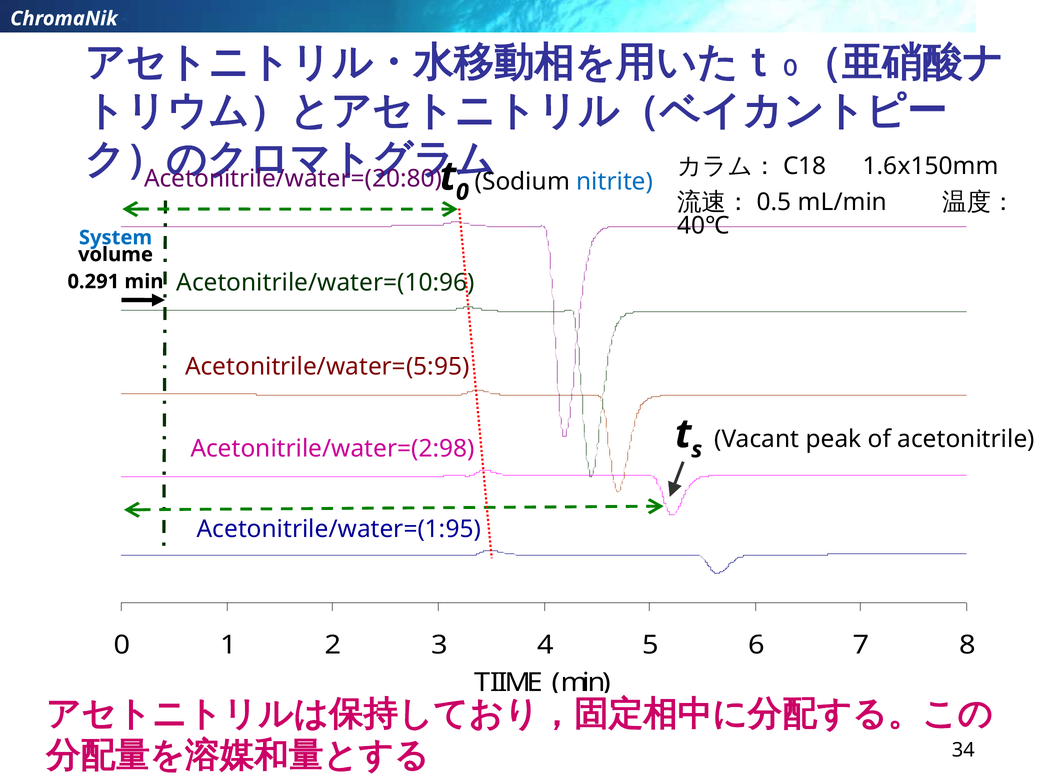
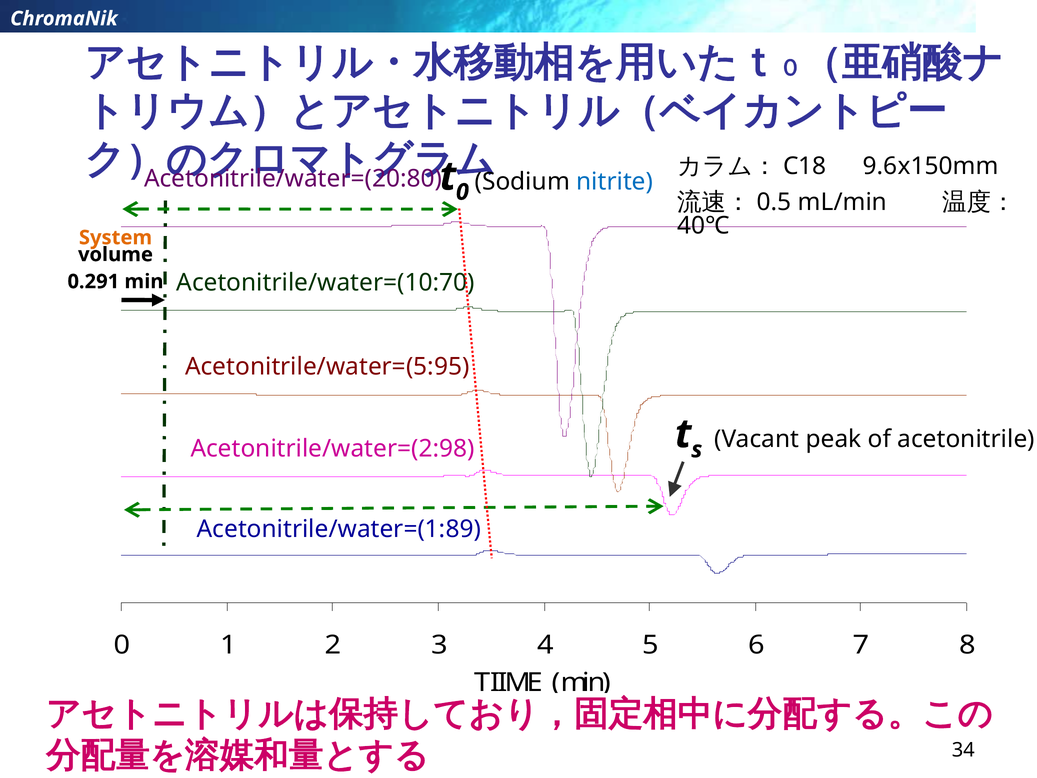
1.6x150mm: 1.6x150mm -> 9.6x150mm (931, 166)
System colour: blue -> orange (116, 238)
Acetonitrile/water=(10:96: Acetonitrile/water=(10:96 -> Acetonitrile/water=(10:70 (325, 282)
Acetonitrile/water=(1:95: Acetonitrile/water=(1:95 -> Acetonitrile/water=(1:89 (339, 529)
